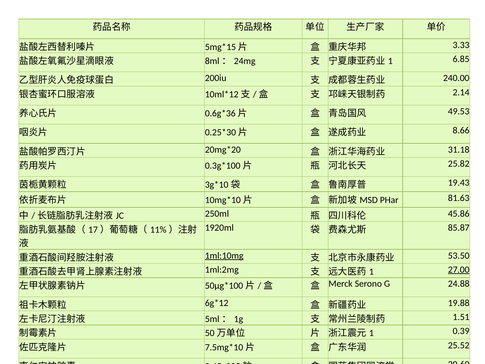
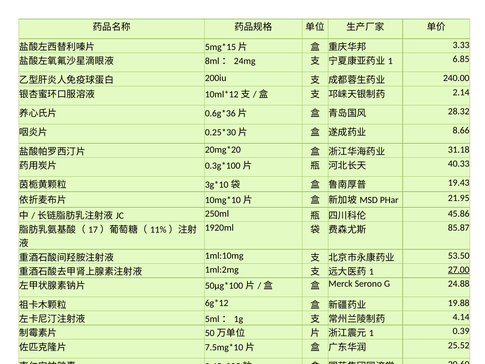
49.53: 49.53 -> 28.32 (459, 111)
25.82: 25.82 -> 40.33 (459, 164)
81.63: 81.63 -> 21.95 (459, 198)
1ml:10mg underline: present -> none (224, 255)
1.51: 1.51 -> 4.14 (461, 317)
